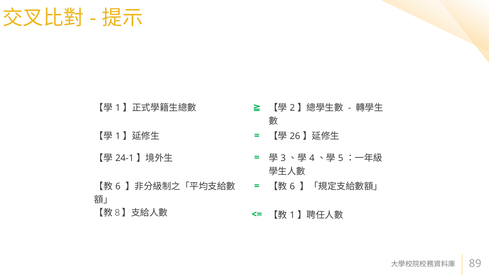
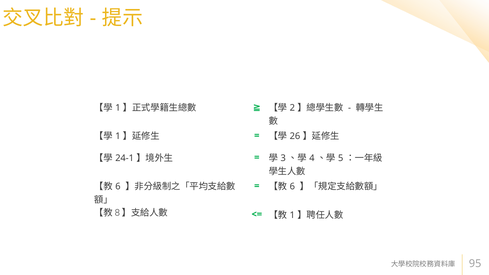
89: 89 -> 95 (475, 264)
